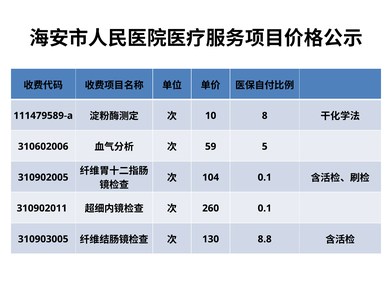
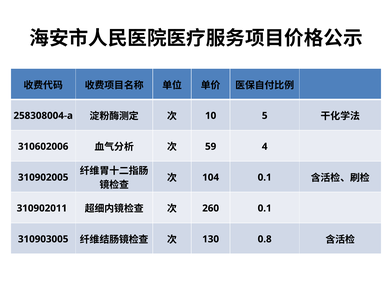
111479589-a: 111479589-a -> 258308004-a (43, 116)
8: 8 -> 5 (265, 116)
5: 5 -> 4 (265, 147)
8.8: 8.8 -> 0.8 (265, 239)
